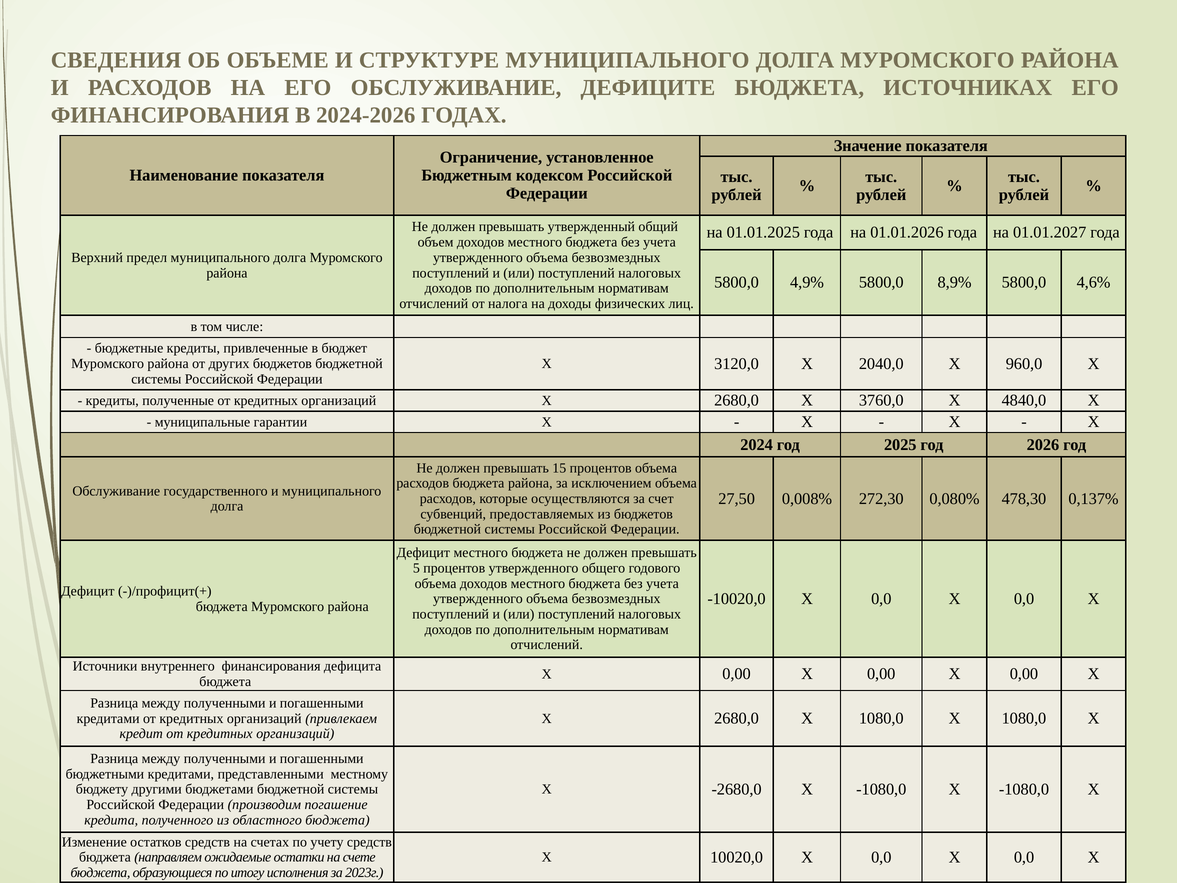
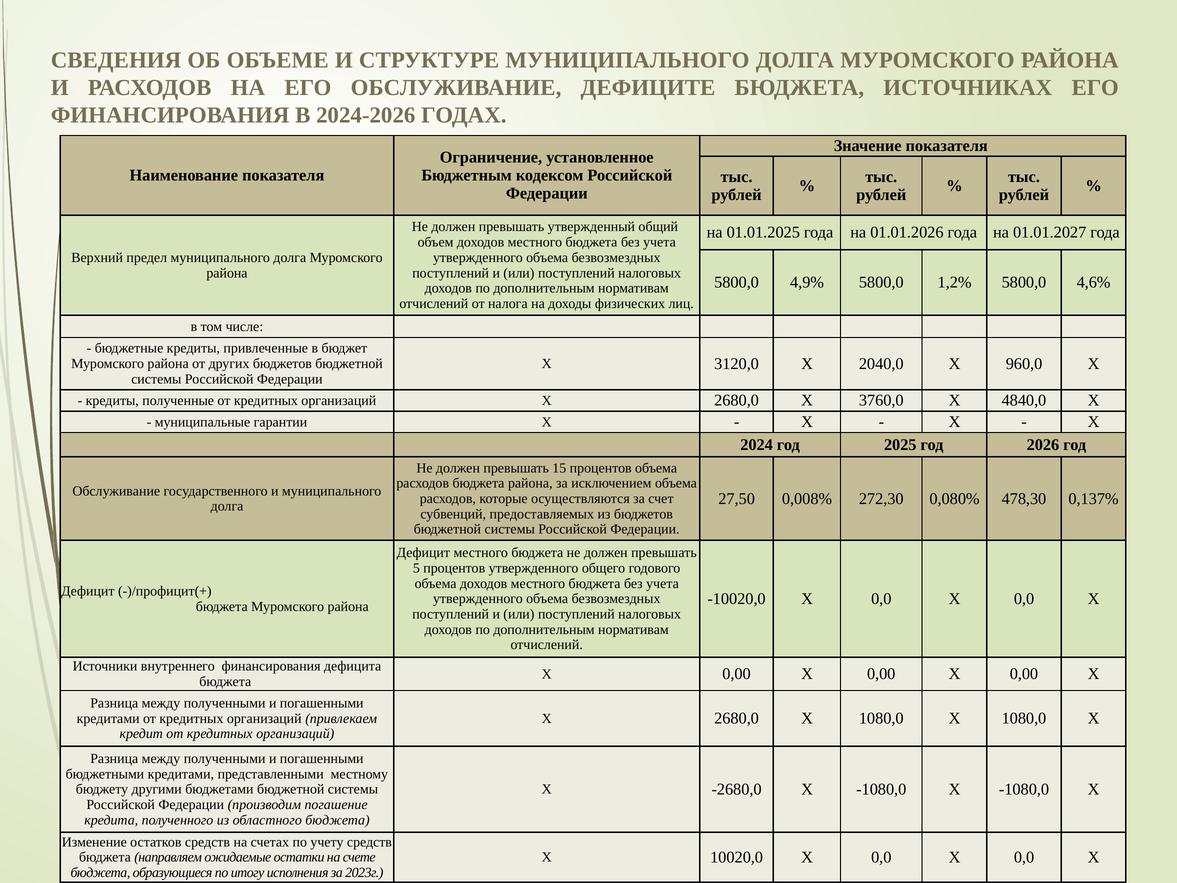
8,9%: 8,9% -> 1,2% (955, 282)
